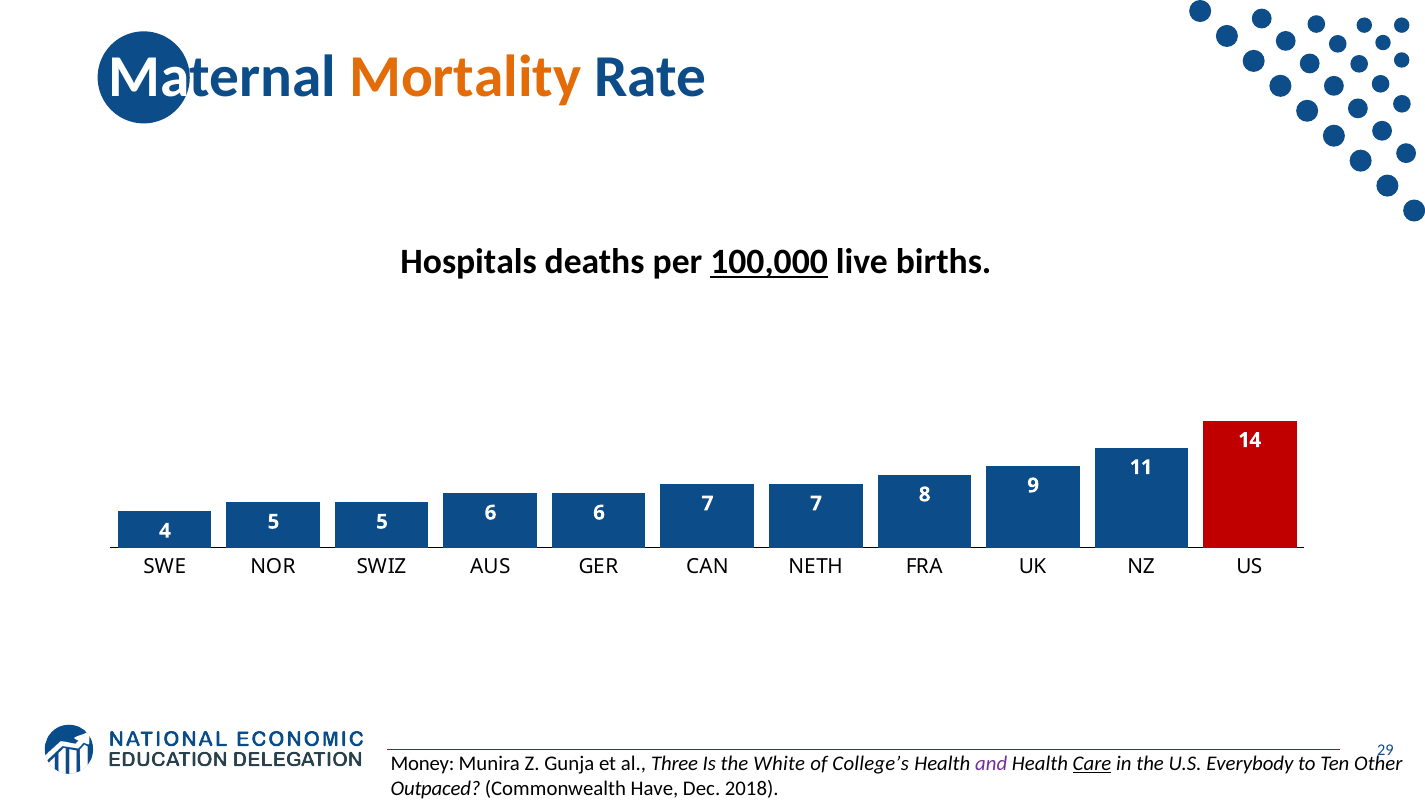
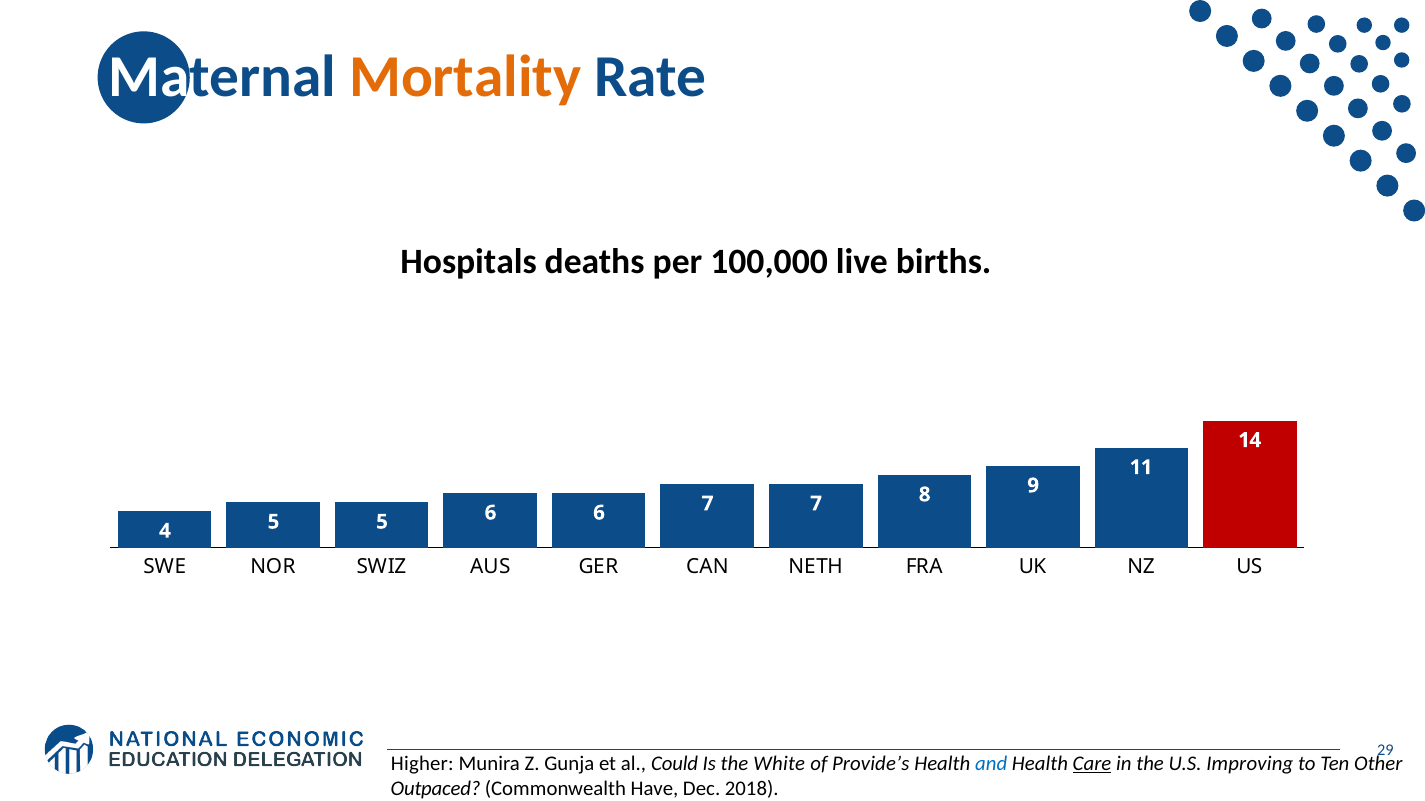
100,000 underline: present -> none (769, 261)
Money: Money -> Higher (422, 764)
Three: Three -> Could (675, 764)
College’s: College’s -> Provide’s (871, 764)
and colour: purple -> blue (991, 764)
Everybody: Everybody -> Improving (1250, 764)
